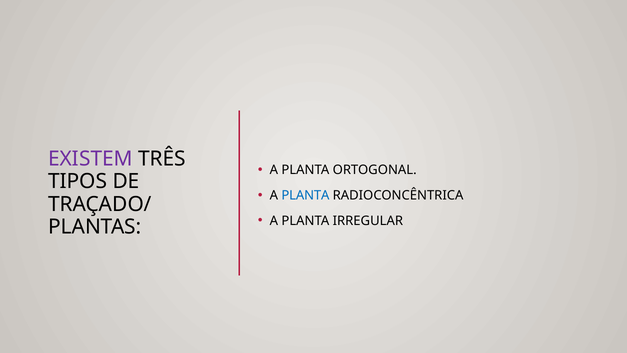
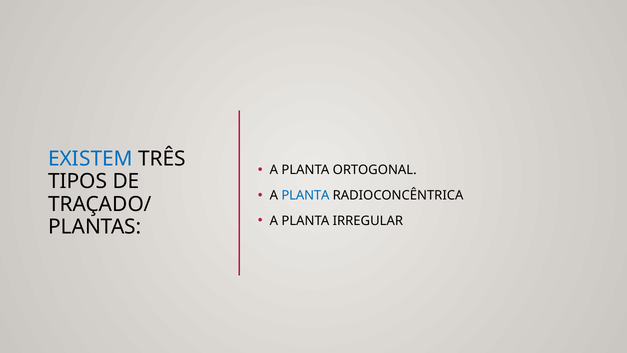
EXISTEM colour: purple -> blue (90, 159)
